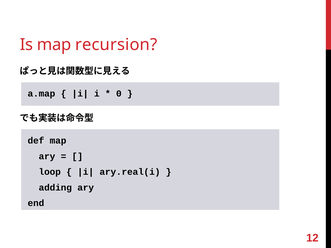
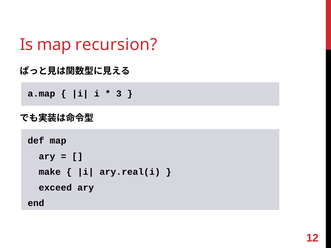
0: 0 -> 3 (119, 94)
loop: loop -> make (50, 172)
adding: adding -> exceed (55, 188)
